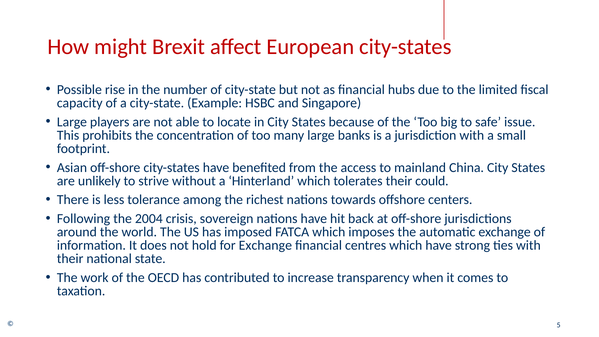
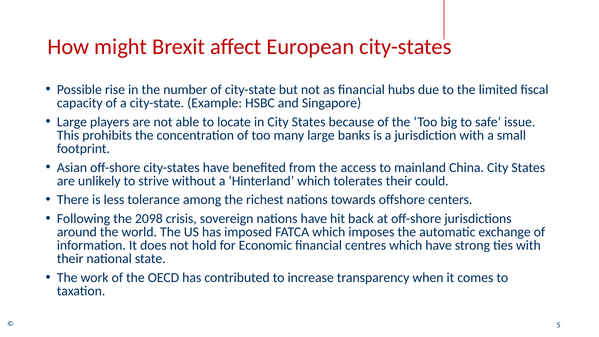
2004: 2004 -> 2098 (149, 219)
for Exchange: Exchange -> Economic (265, 245)
